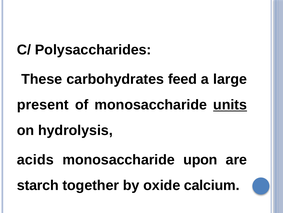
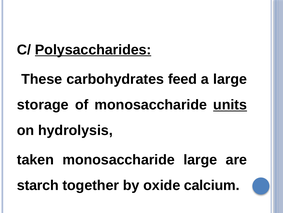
Polysaccharides underline: none -> present (93, 50)
present: present -> storage (43, 104)
acids: acids -> taken (35, 159)
monosaccharide upon: upon -> large (200, 159)
